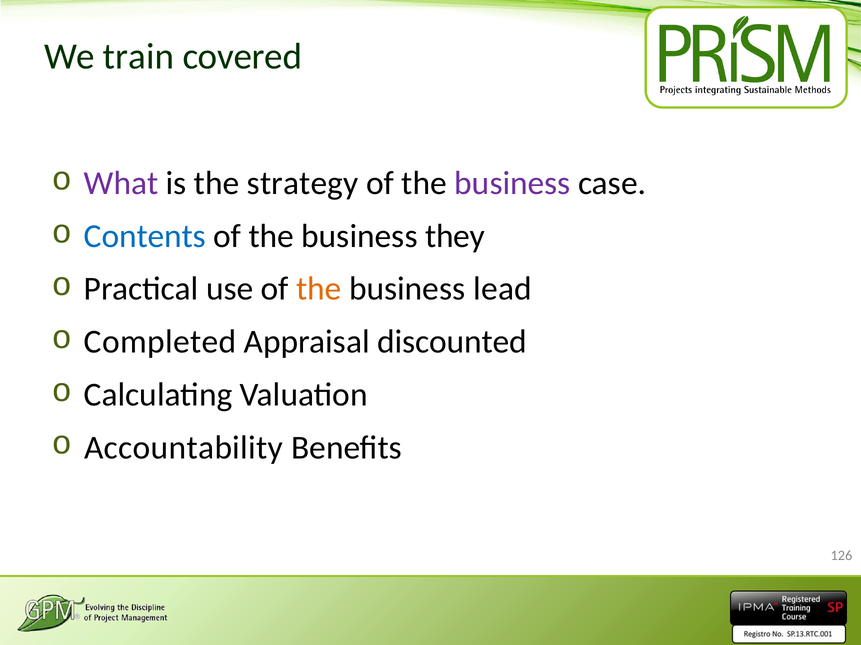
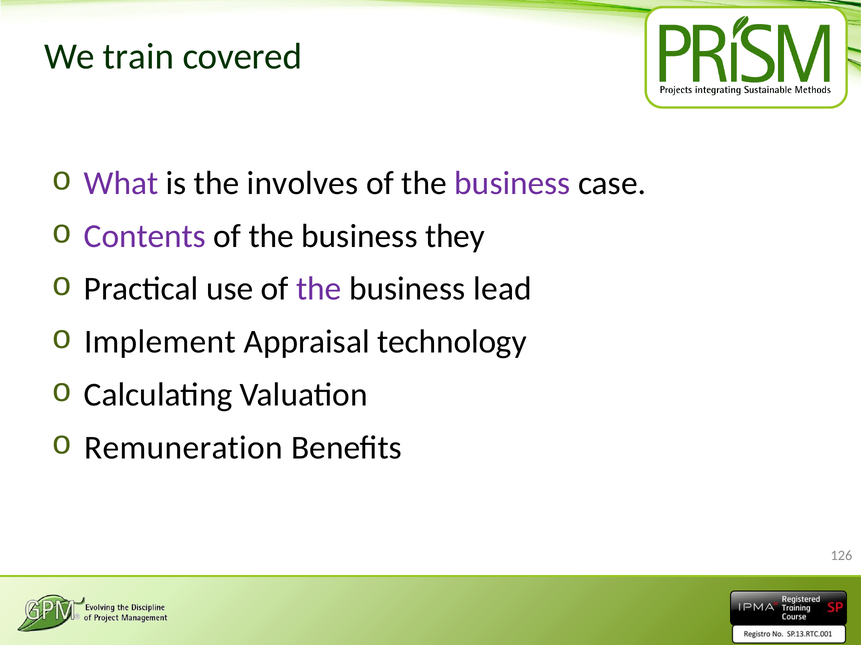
strategy: strategy -> involves (303, 183)
Contents colour: blue -> purple (145, 236)
the colour: orange -> purple (319, 289)
Completed: Completed -> Implement (160, 342)
discounted: discounted -> technology (452, 342)
Accountability: Accountability -> Remuneration (184, 448)
